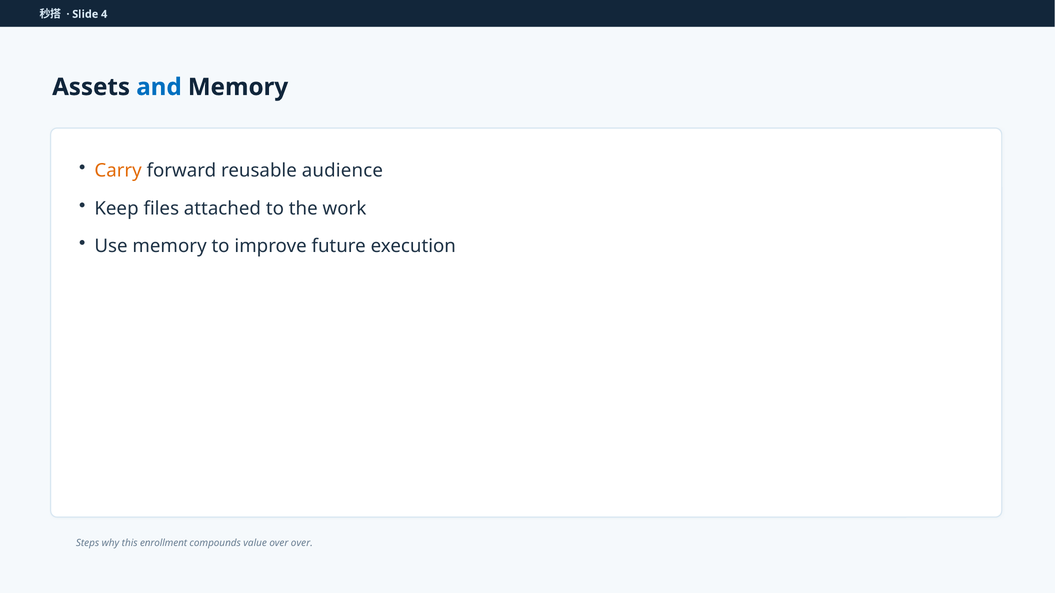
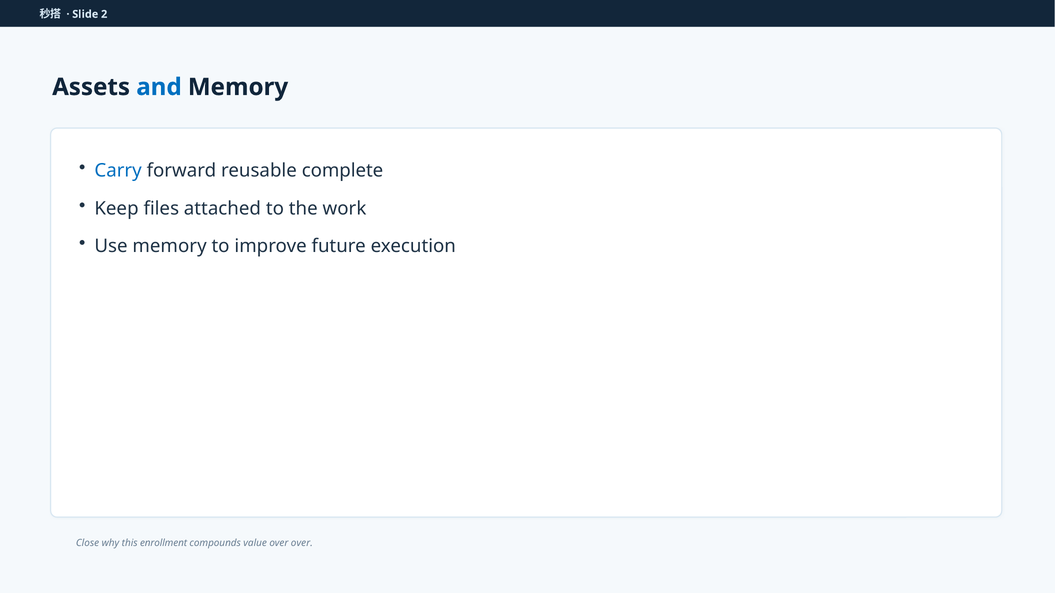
4: 4 -> 2 (104, 14)
Carry colour: orange -> blue (118, 171)
audience: audience -> complete (343, 171)
Steps: Steps -> Close (88, 543)
